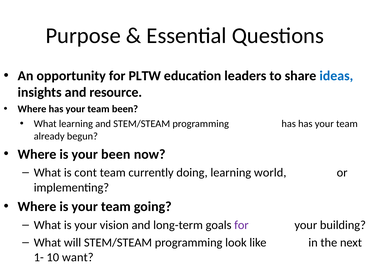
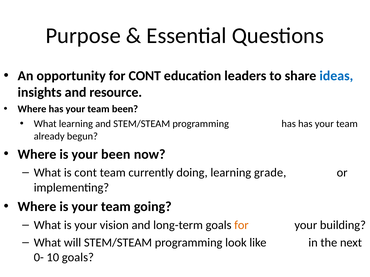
for PLTW: PLTW -> CONT (145, 76)
world: world -> grade (270, 173)
for colour: purple -> orange (241, 225)
1-: 1- -> 0- (39, 258)
10 want: want -> goals (78, 258)
